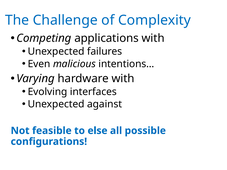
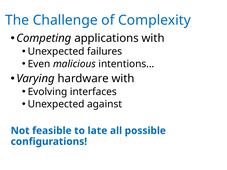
else: else -> late (97, 131)
